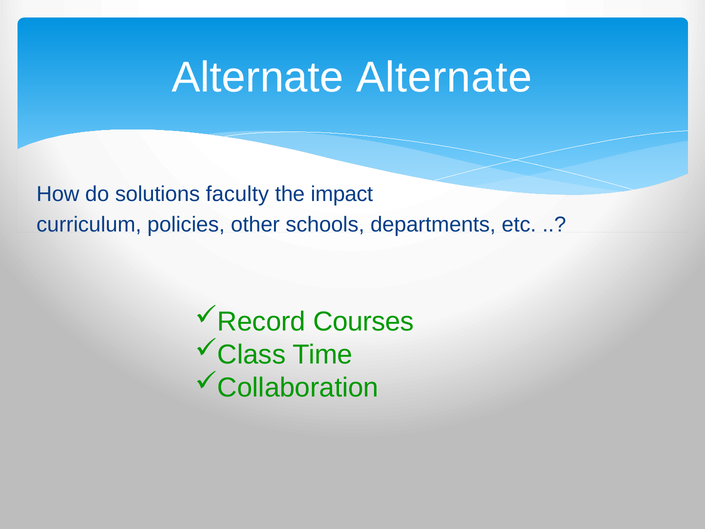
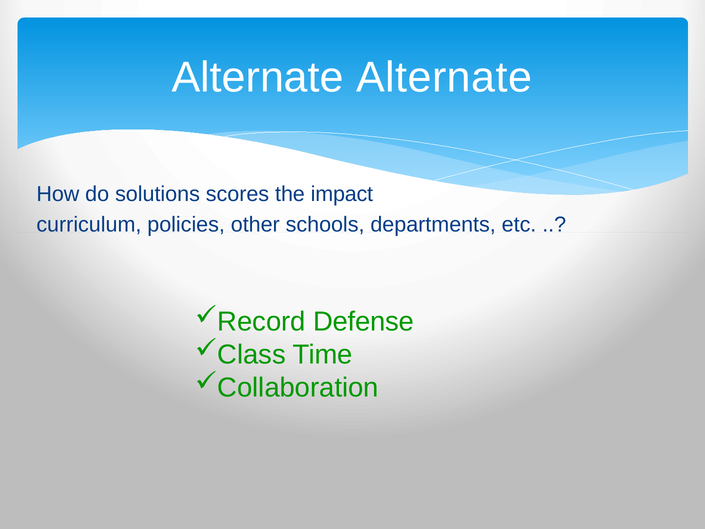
faculty: faculty -> scores (237, 194)
Courses: Courses -> Defense (364, 321)
